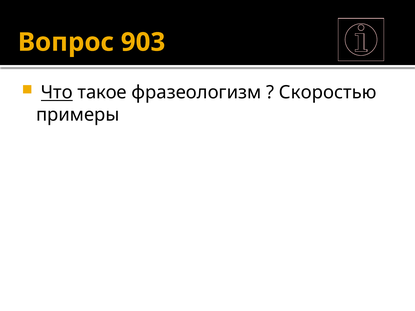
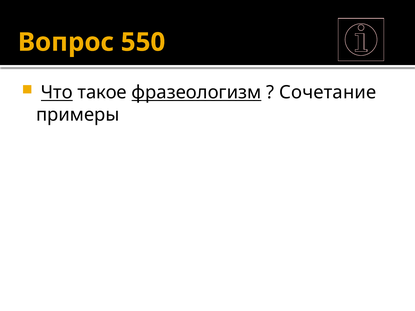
903: 903 -> 550 (143, 42)
фразеологизм underline: none -> present (196, 93)
Скоростью: Скоростью -> Сочетание (328, 93)
